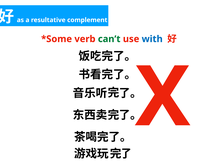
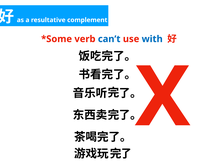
can’t colour: green -> blue (109, 39)
